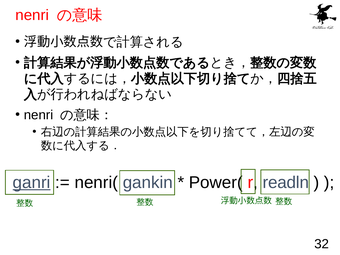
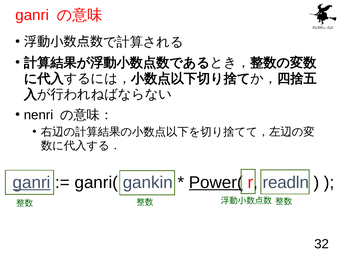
nenri: nenri -> ganri (32, 15)
nenri(: nenri( -> ganri( (96, 182)
Power( underline: none -> present (216, 182)
